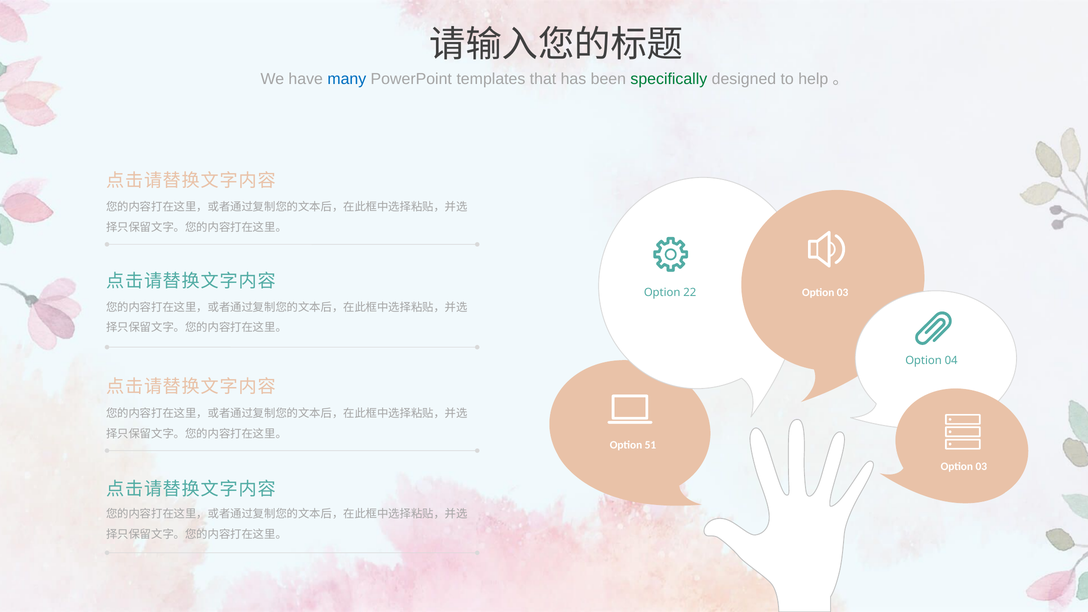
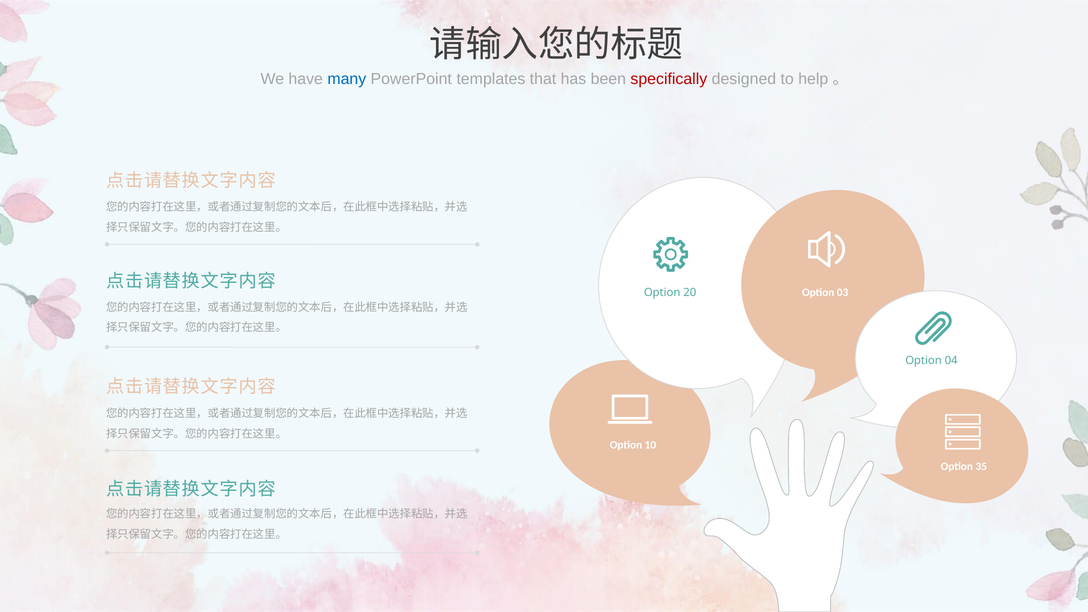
specifically colour: green -> red (669, 79)
22: 22 -> 20 (690, 293)
51: 51 -> 10 (650, 445)
03: 03 -> 35 (981, 466)
